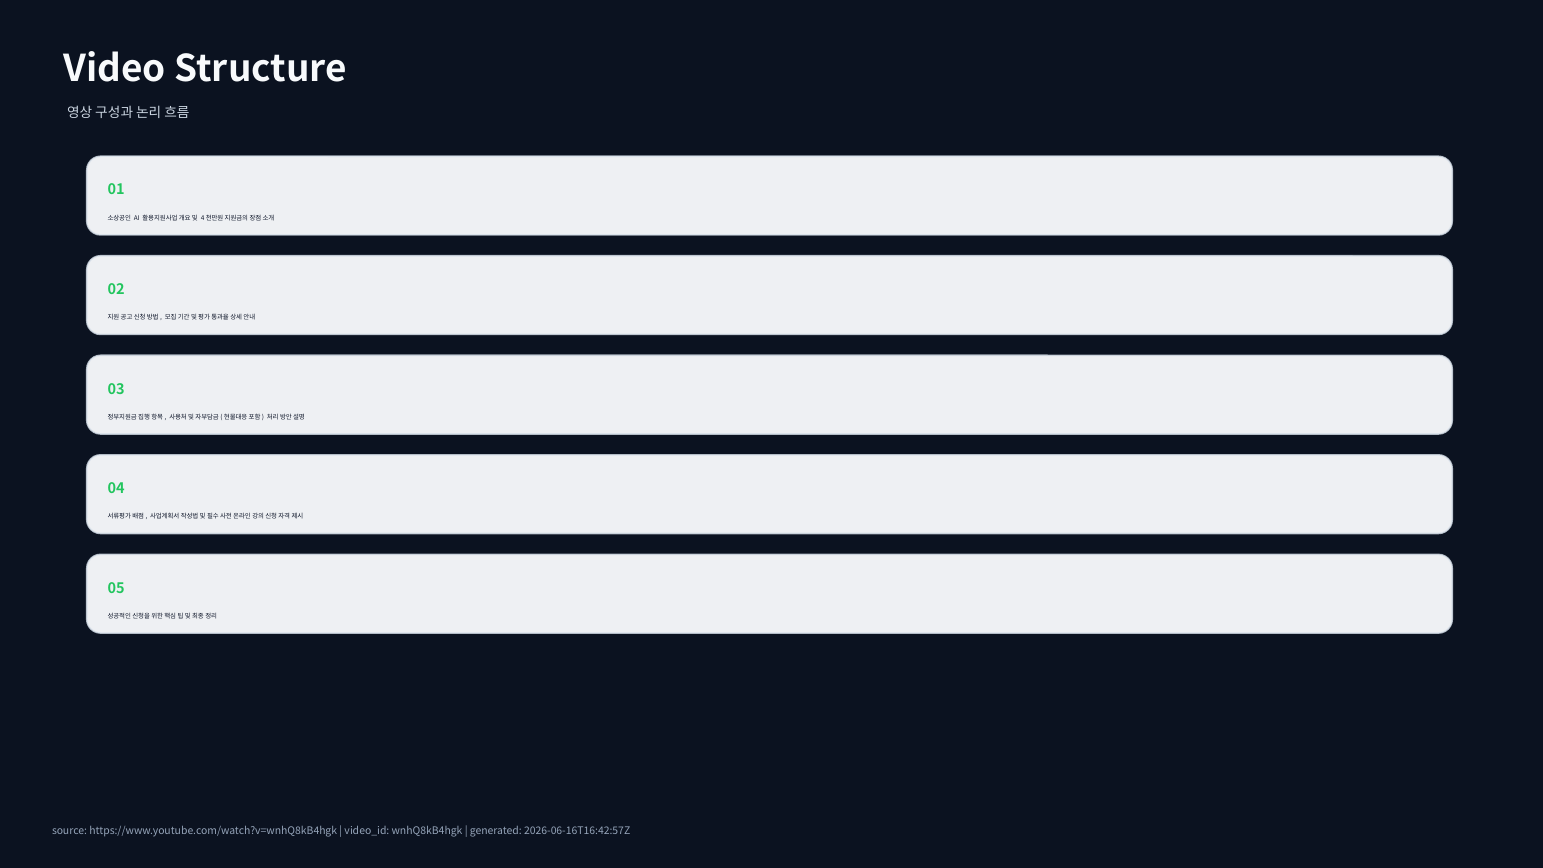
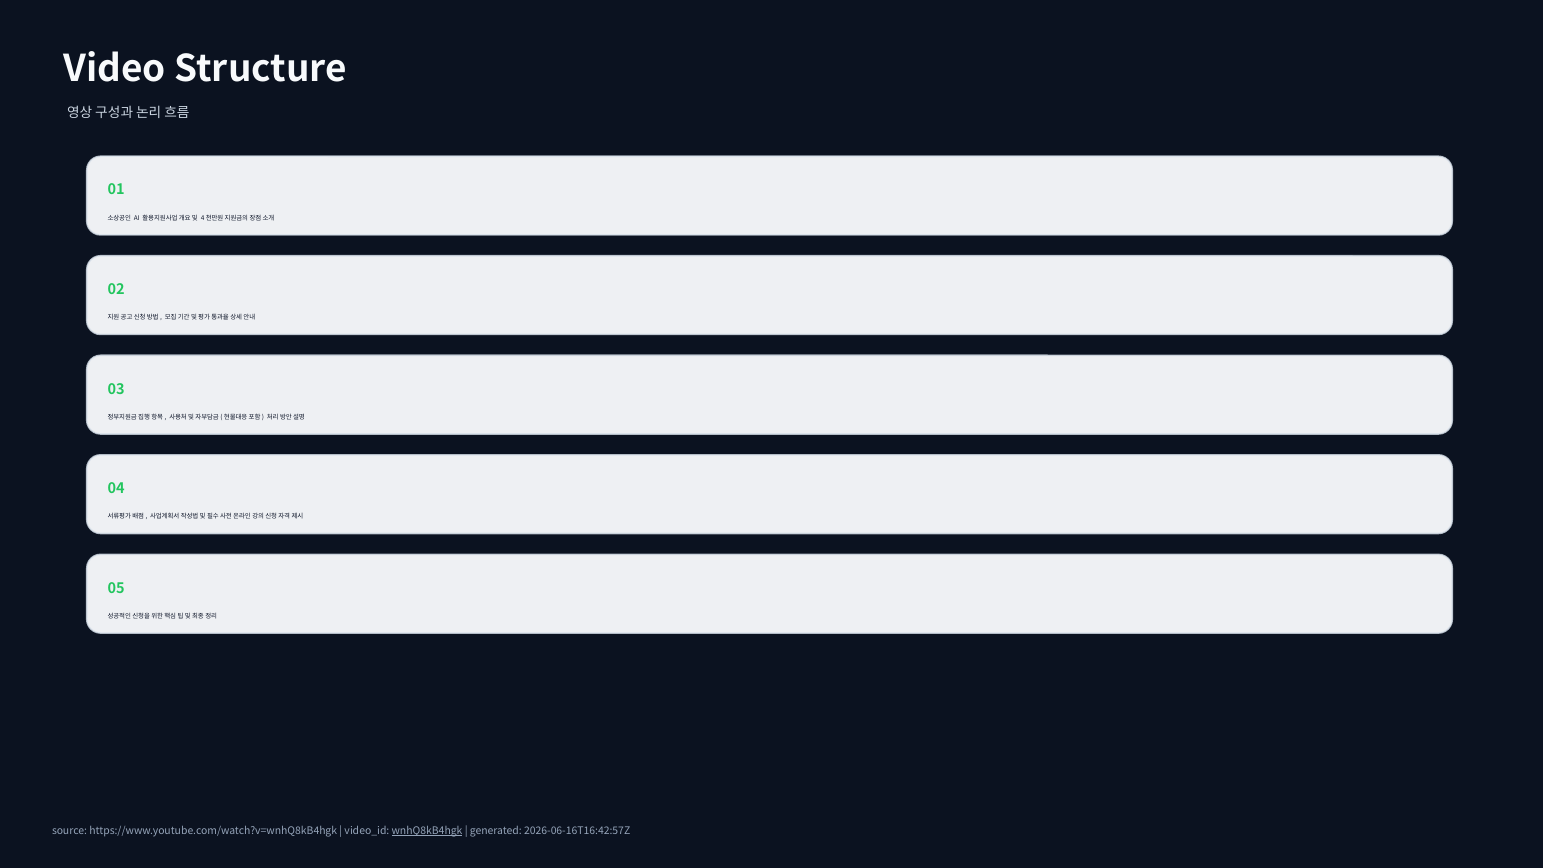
wnhQ8kB4hgk underline: none -> present (427, 831)
